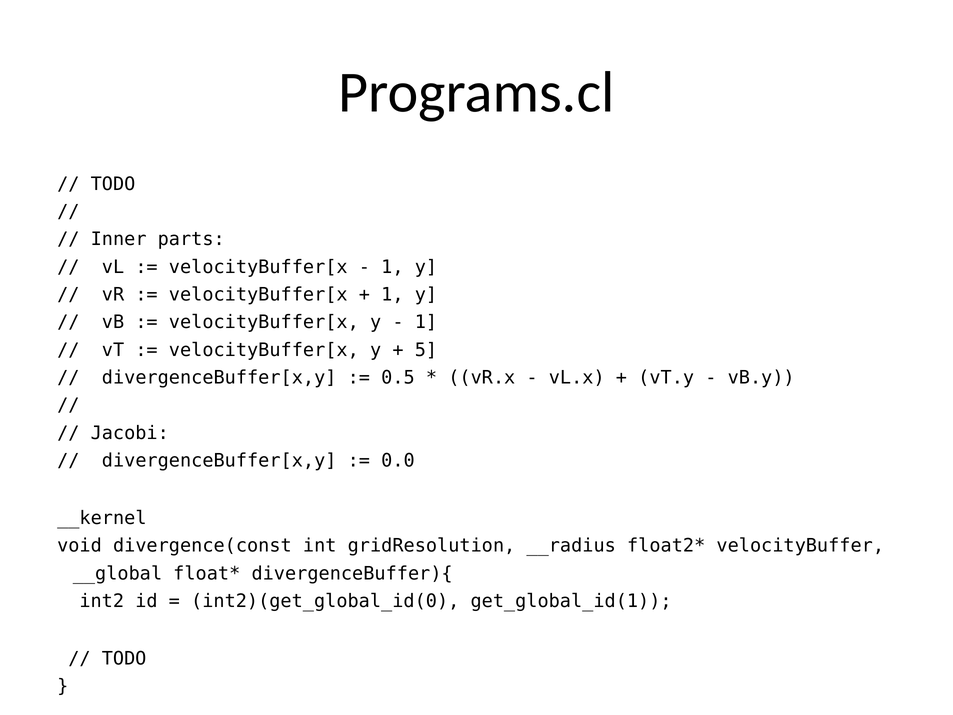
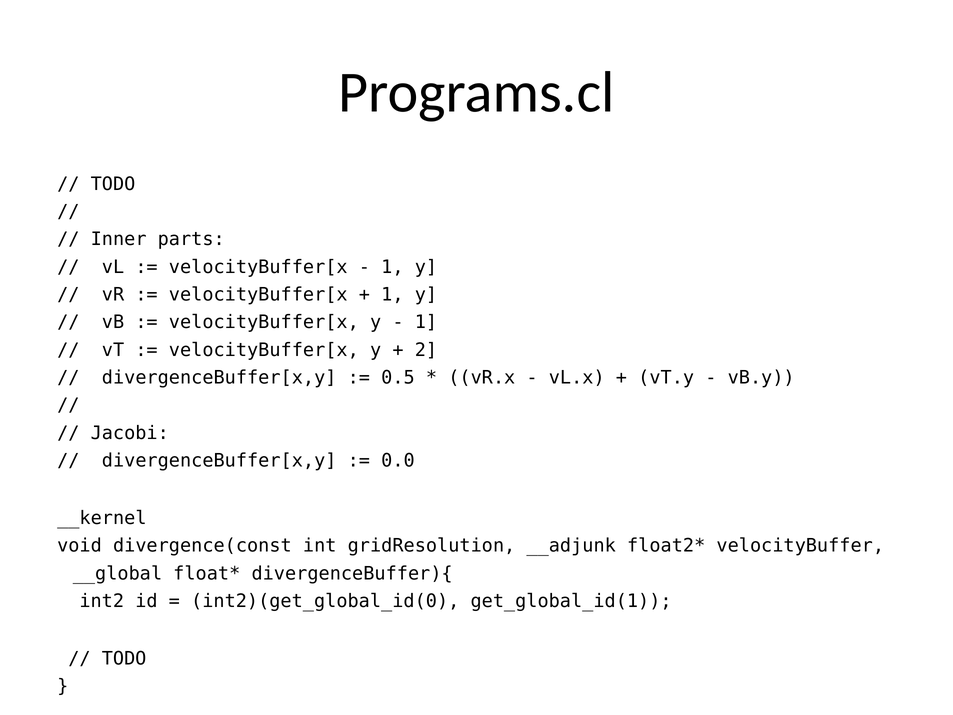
5: 5 -> 2 (426, 350)
__radius: __radius -> __adjunk (571, 546)
